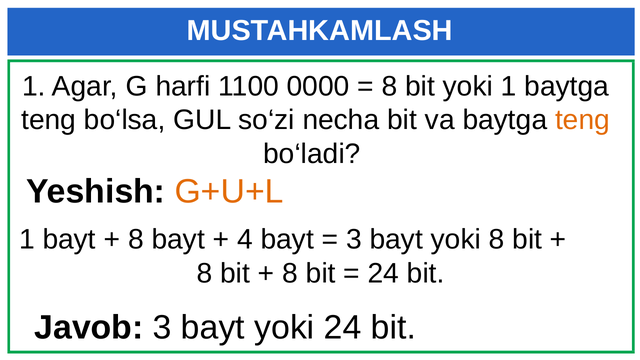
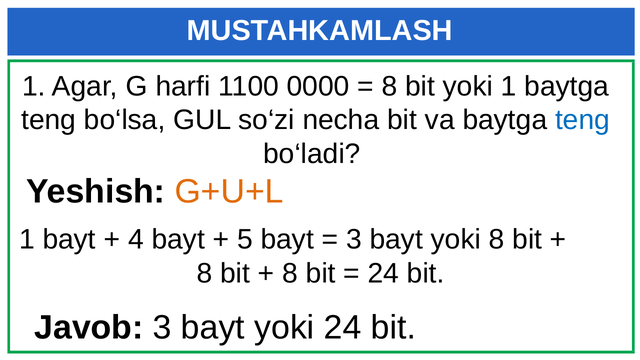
teng colour: orange -> blue (583, 120)
8: 8 -> 4 (136, 239)
4: 4 -> 5 (245, 239)
